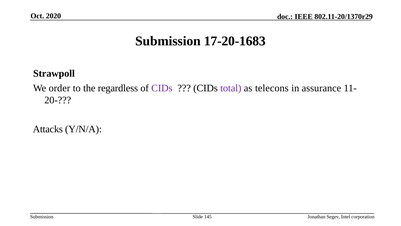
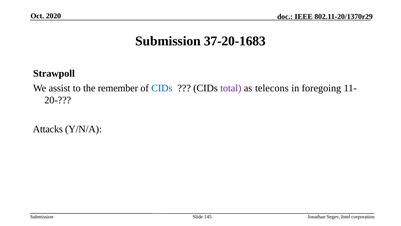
17-20-1683: 17-20-1683 -> 37-20-1683 (235, 41)
order: order -> assist (60, 88)
regardless: regardless -> remember (118, 88)
CIDs colour: purple -> blue (162, 88)
assurance: assurance -> foregoing (321, 88)
